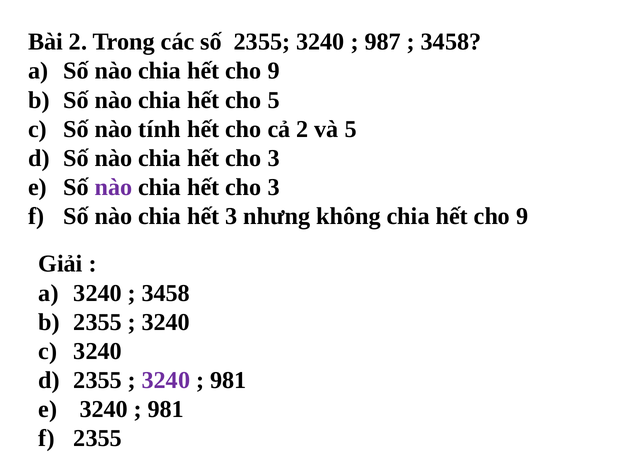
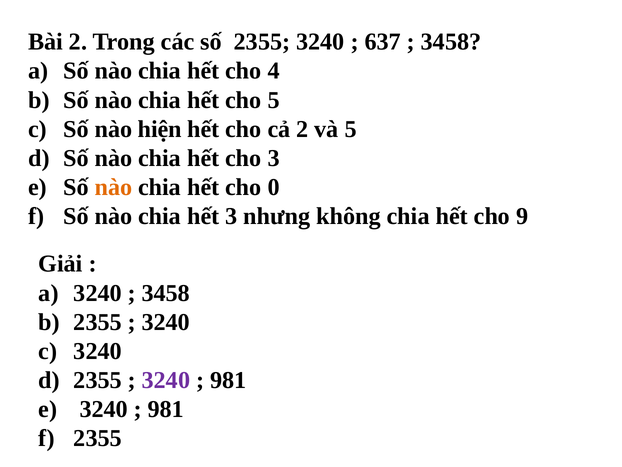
987: 987 -> 637 (383, 42)
9: 9 -> 4 (274, 71)
tính: tính -> hiện (160, 129)
nào colour: purple -> orange (113, 187)
3: 3 -> 0 (274, 187)
